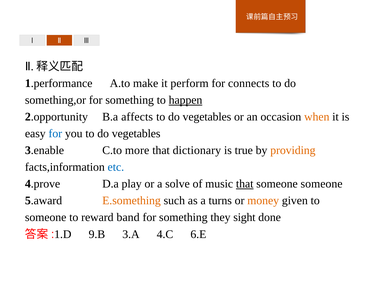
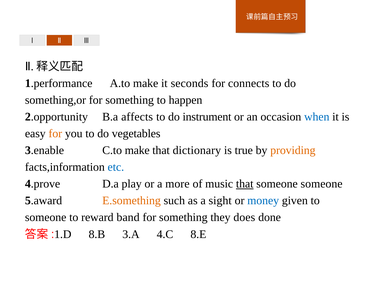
perform: perform -> seconds (190, 83)
happen underline: present -> none (186, 100)
vegetables: vegetables -> instrument (207, 117)
when colour: orange -> blue (317, 117)
for colour: blue -> orange (55, 134)
C.to more: more -> make (137, 151)
solve: solve -> more (177, 184)
turns: turns -> sight (220, 201)
money colour: orange -> blue (263, 201)
sight: sight -> does (244, 218)
9.B: 9.B -> 8.B (97, 235)
6.E: 6.E -> 8.E (198, 235)
